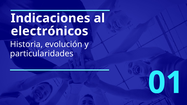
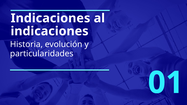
electrónicos: electrónicos -> indicaciones (50, 31)
